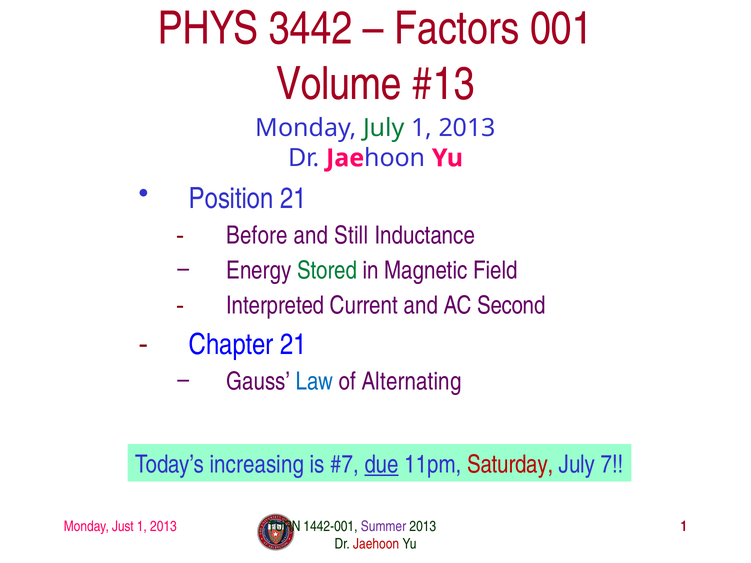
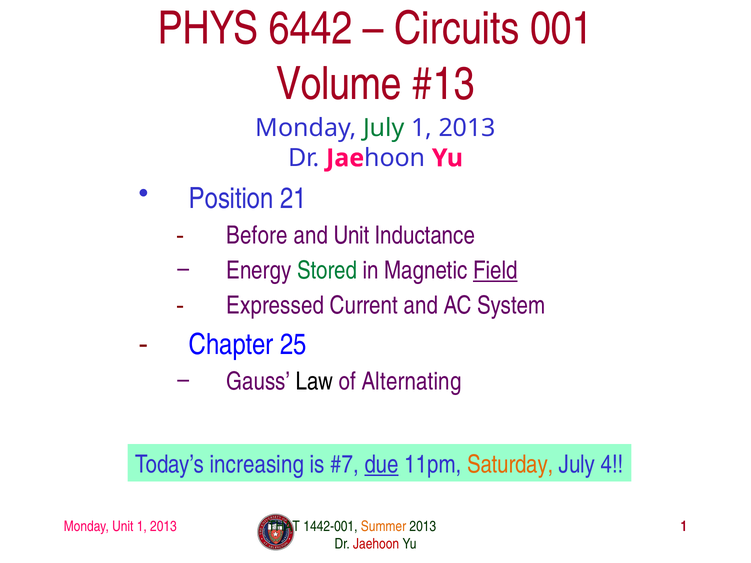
3442: 3442 -> 6442 (311, 29)
Factors: Factors -> Circuits (457, 29)
and Still: Still -> Unit (351, 236)
Field underline: none -> present (495, 271)
Interpreted: Interpreted -> Expressed (275, 306)
Second: Second -> System (511, 306)
Chapter 21: 21 -> 25 (293, 345)
Law colour: blue -> black (315, 382)
Saturday colour: red -> orange (510, 465)
7: 7 -> 4 (612, 465)
Monday Just: Just -> Unit (123, 527)
TURN: TURN -> THAT (284, 527)
Summer colour: purple -> orange (383, 527)
